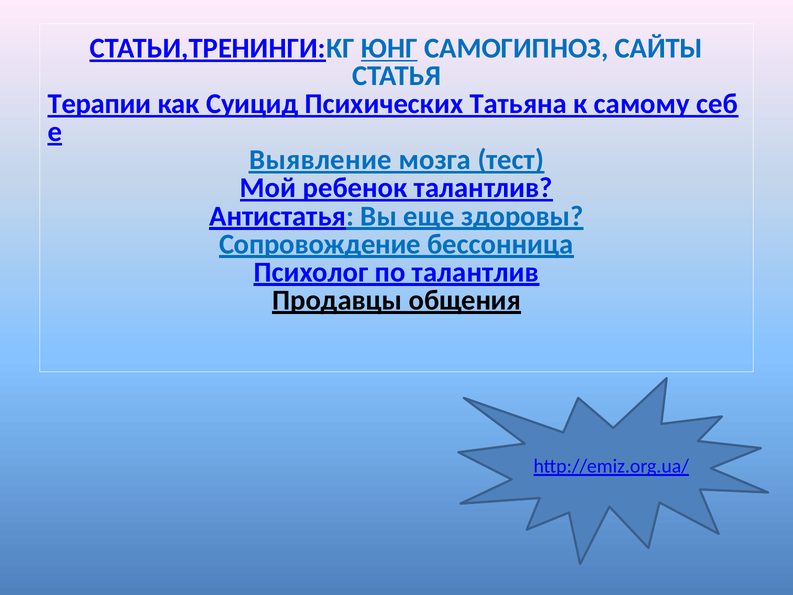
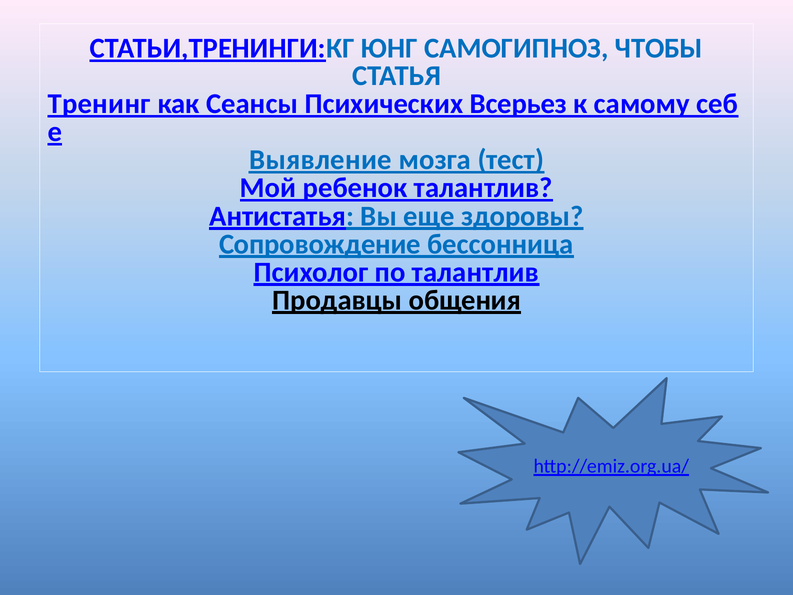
ЮНГ underline: present -> none (389, 48)
САЙТЫ: САЙТЫ -> ЧТОБЫ (659, 48)
Терапии: Терапии -> Тренинг (99, 104)
Суицид: Суицид -> Сеансы (252, 104)
Татьяна: Татьяна -> Всерьез (518, 104)
